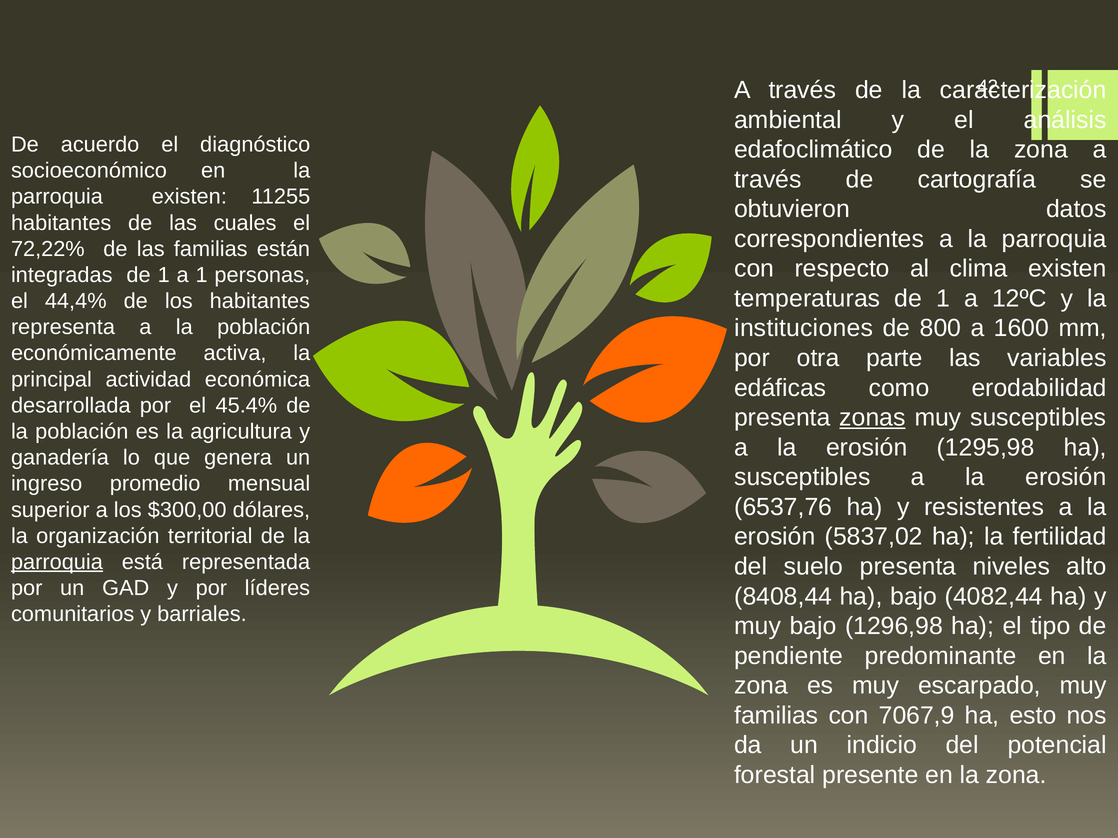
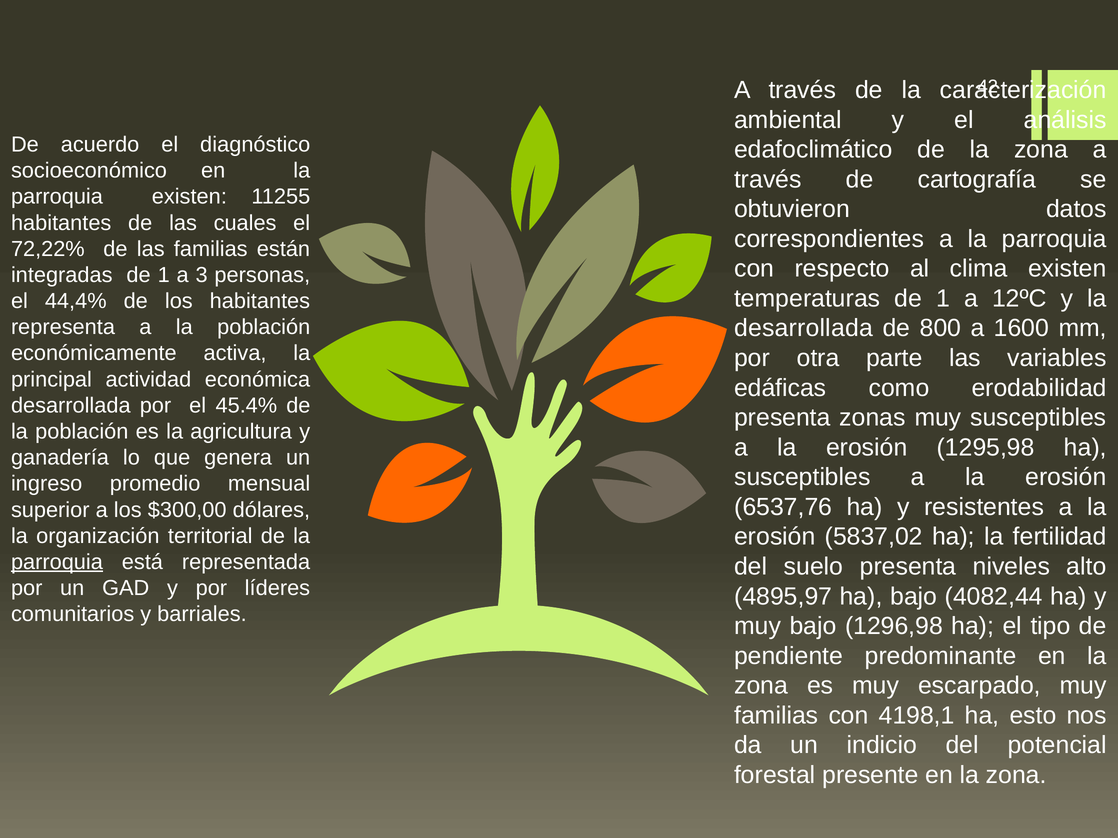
a 1: 1 -> 3 (202, 275)
instituciones: instituciones -> desarrollada (804, 328)
zonas underline: present -> none (872, 418)
8408,44: 8408,44 -> 4895,97 (783, 597)
7067,9: 7067,9 -> 4198,1 (917, 716)
